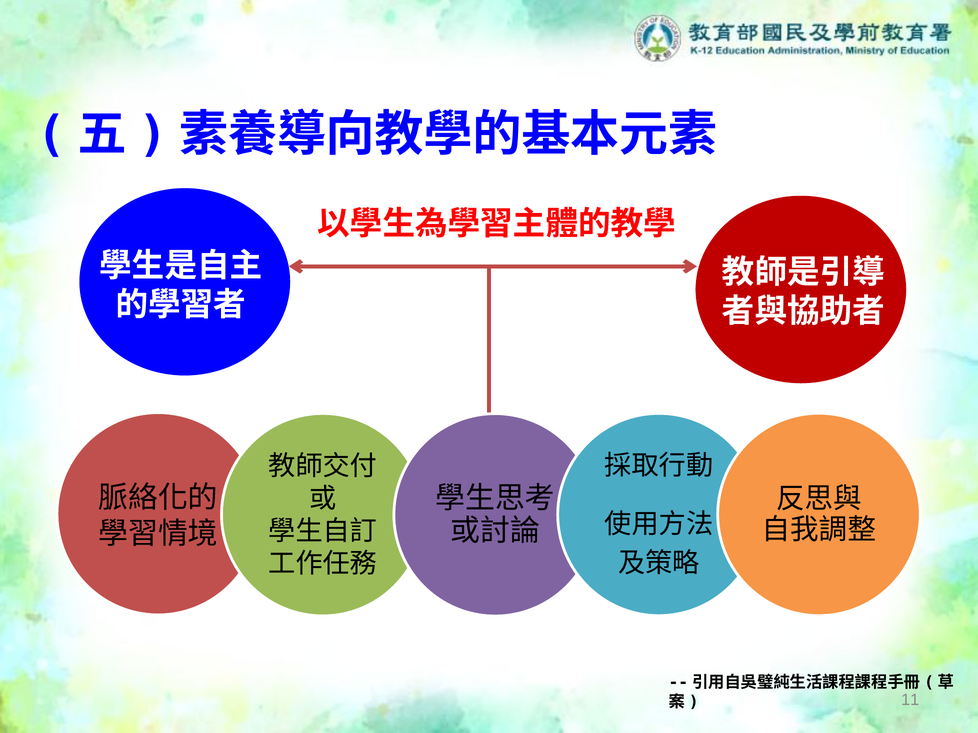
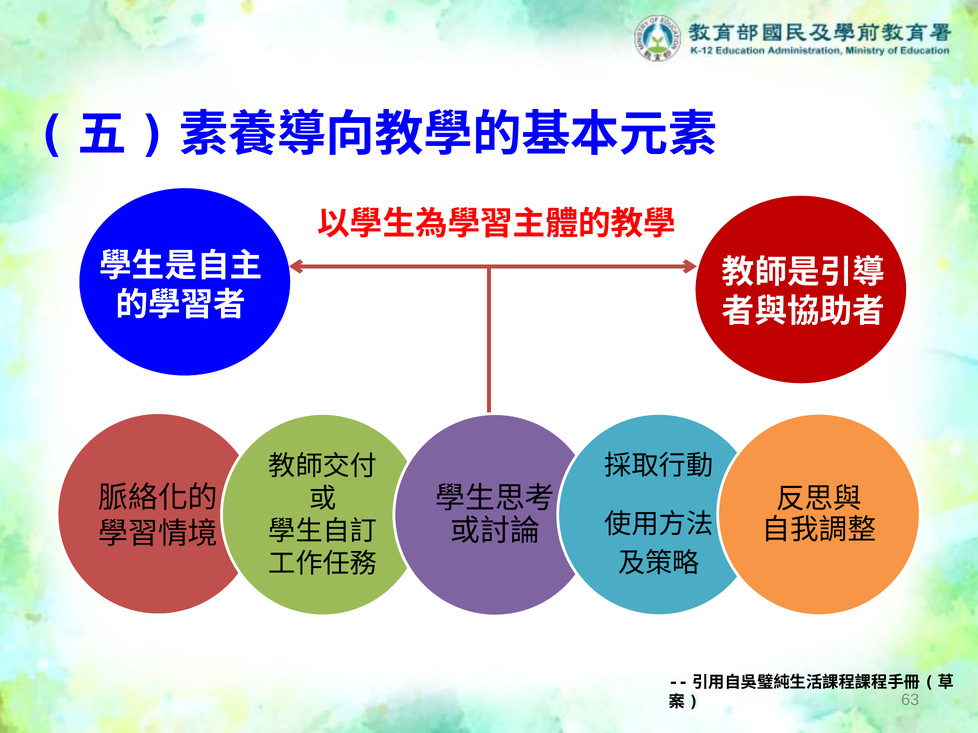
11: 11 -> 63 (910, 700)
